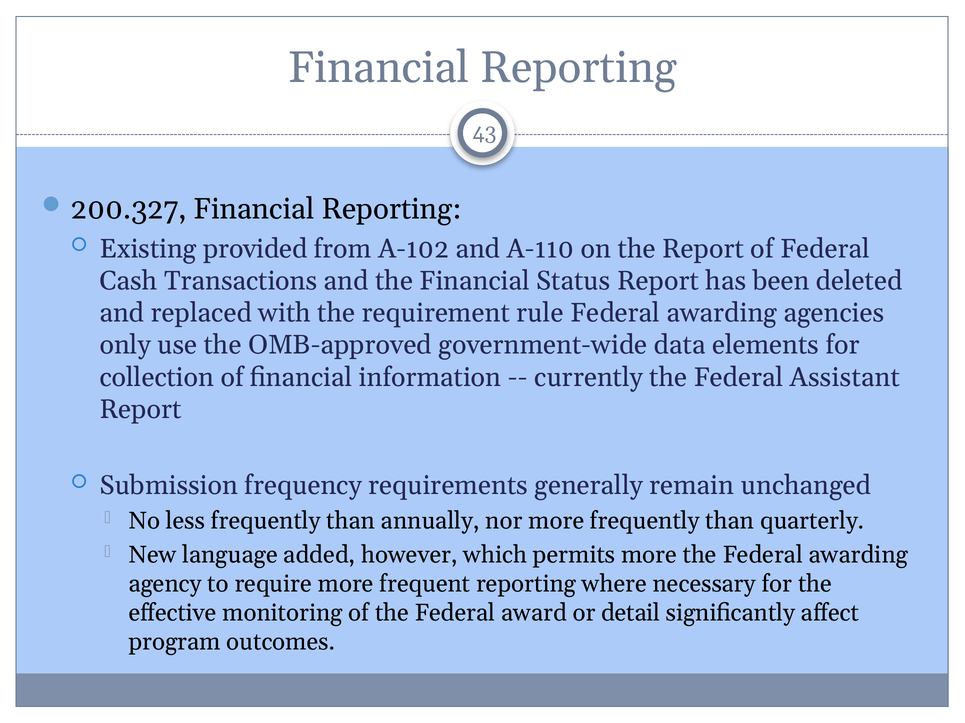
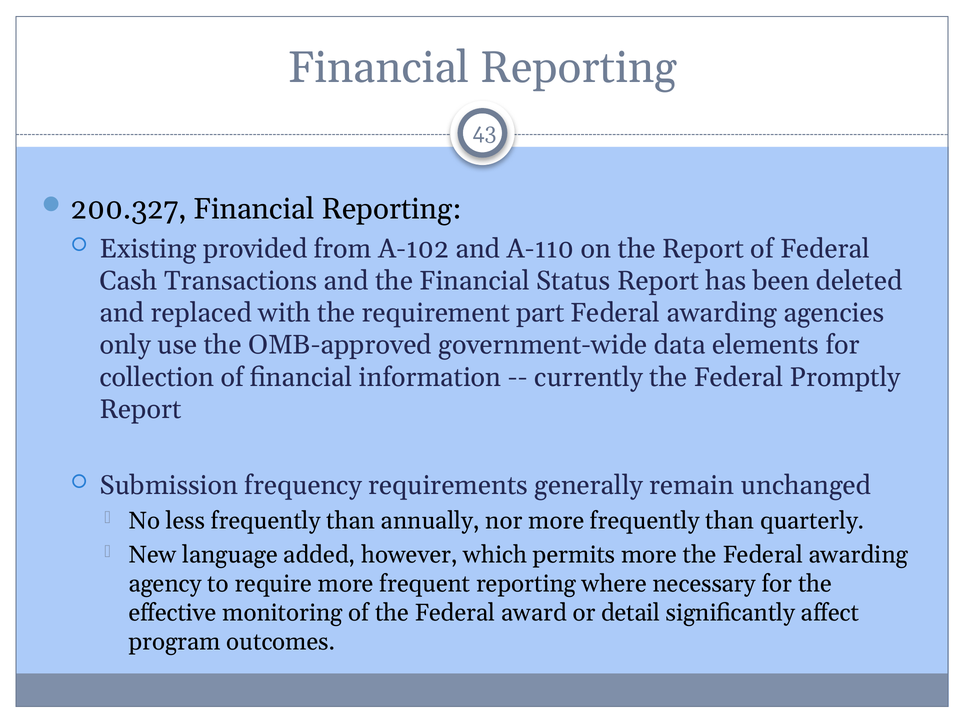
rule: rule -> part (540, 313)
Assistant: Assistant -> Promptly (845, 378)
